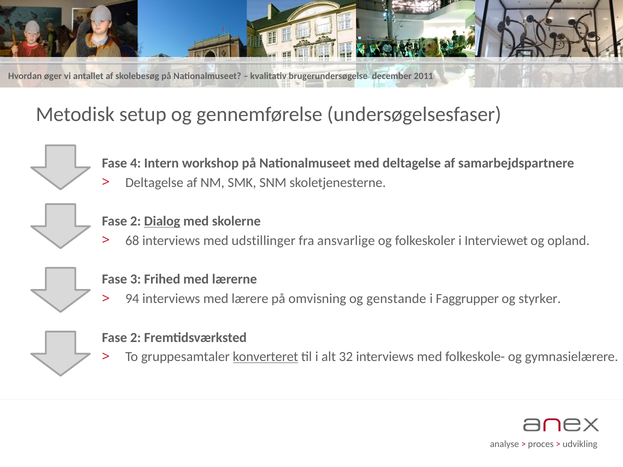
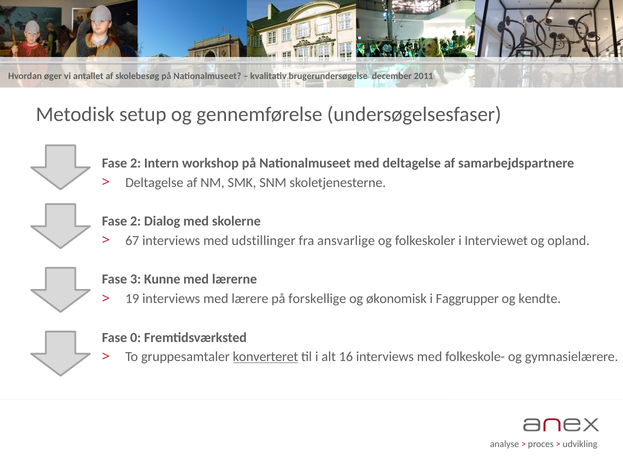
4: 4 -> 2 (136, 163)
Dialog underline: present -> none (162, 221)
68: 68 -> 67 (132, 241)
Frihed: Frihed -> Kunne (162, 279)
94: 94 -> 19 (132, 299)
omvisning: omvisning -> forskellige (317, 299)
genstande: genstande -> økonomisk (396, 299)
styrker: styrker -> kendte (540, 299)
2: 2 -> 0 (136, 338)
32: 32 -> 16 (346, 357)
